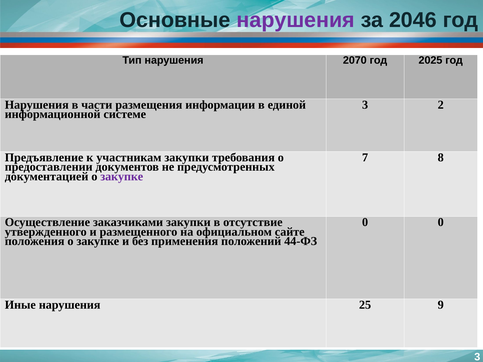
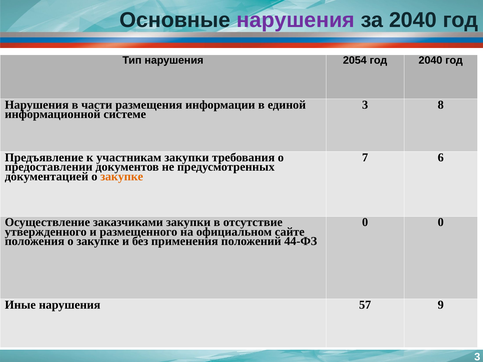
за 2046: 2046 -> 2040 (413, 20)
2070: 2070 -> 2054 (355, 60)
год 2025: 2025 -> 2040 (430, 60)
2: 2 -> 8 (441, 105)
8: 8 -> 6 (441, 158)
закупке colour: purple -> orange (122, 177)
25: 25 -> 57 (365, 305)
